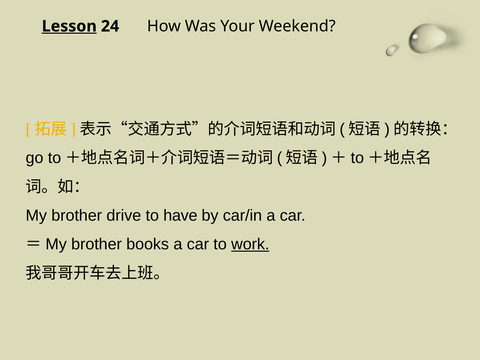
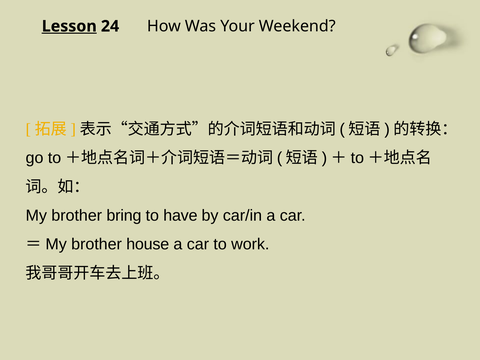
drive: drive -> bring (124, 216)
books: books -> house (148, 244)
work underline: present -> none (250, 244)
